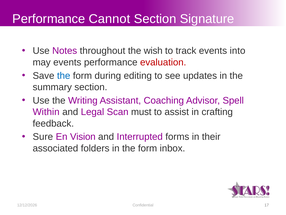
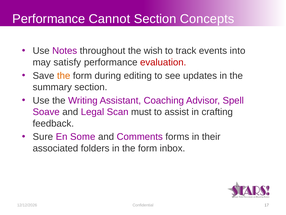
Signature: Signature -> Concepts (207, 19)
may events: events -> satisfy (67, 62)
the colour: blue -> orange (64, 76)
Within: Within -> Soave (46, 112)
Vision: Vision -> Some (83, 137)
Interrupted: Interrupted -> Comments (140, 137)
